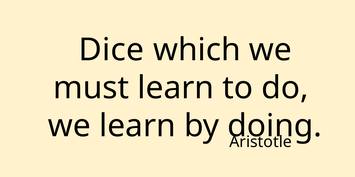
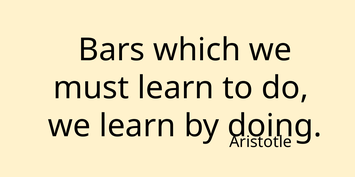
Dice: Dice -> Bars (112, 50)
